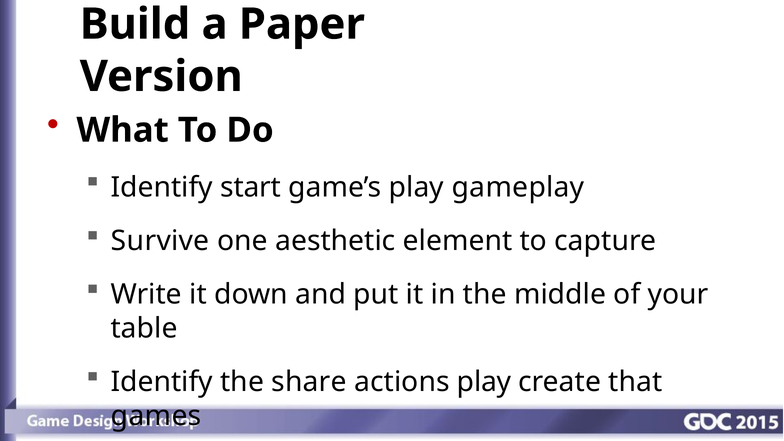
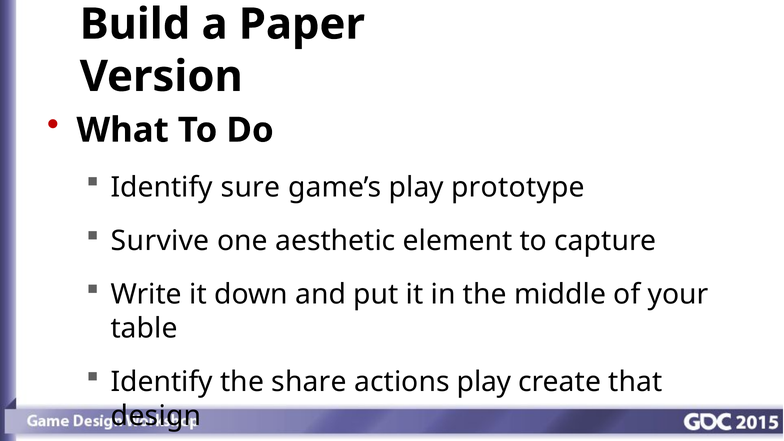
start: start -> sure (250, 187)
gameplay: gameplay -> prototype (518, 187)
games: games -> design (156, 416)
